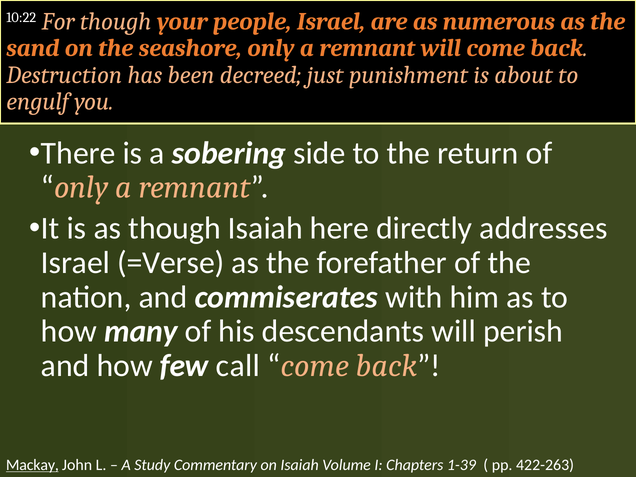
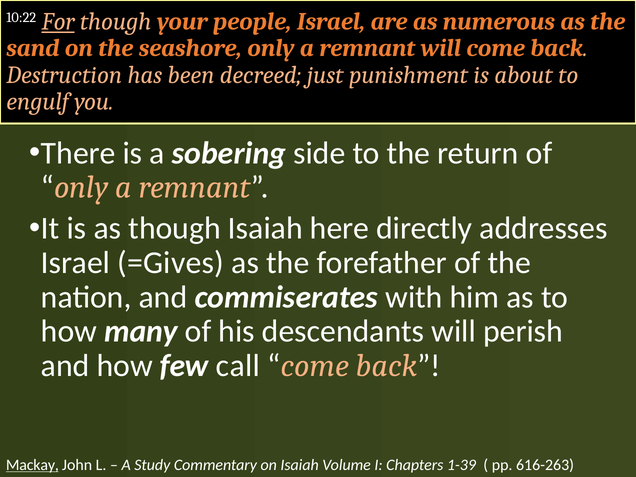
For underline: none -> present (58, 22)
=Verse: =Verse -> =Gives (171, 263)
422-263: 422-263 -> 616-263 (545, 465)
